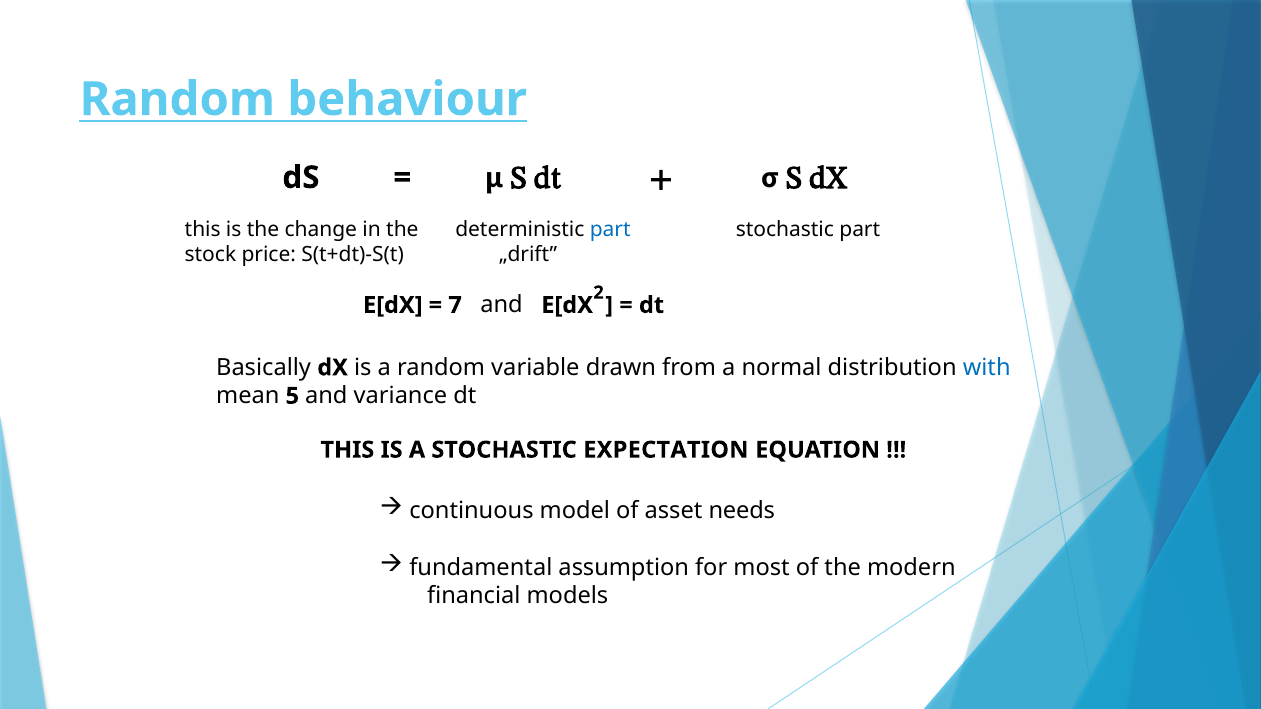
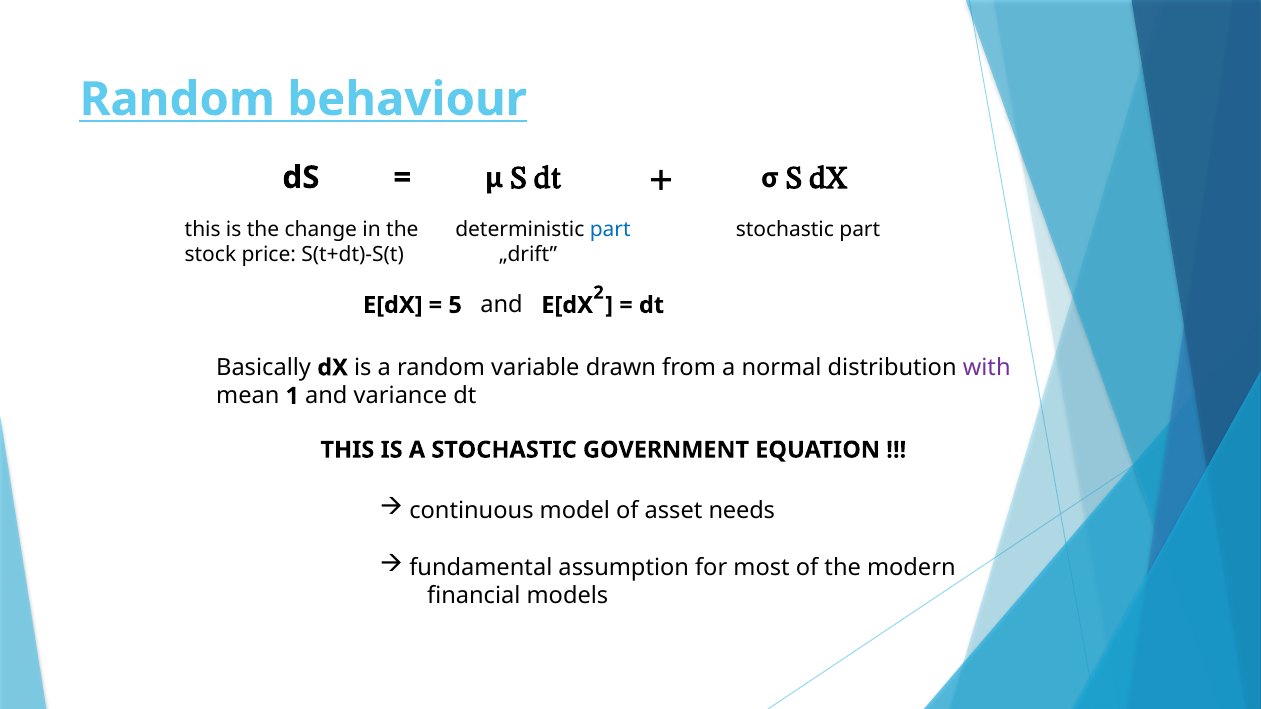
7: 7 -> 5 (455, 305)
with colour: blue -> purple (987, 368)
5: 5 -> 1 (292, 396)
EXPECTATION: EXPECTATION -> GOVERNMENT (666, 450)
